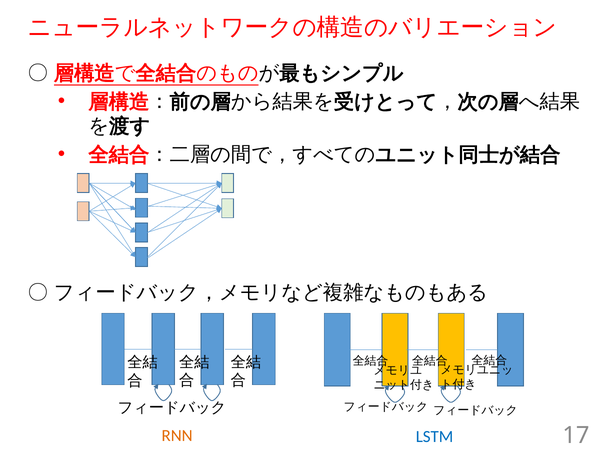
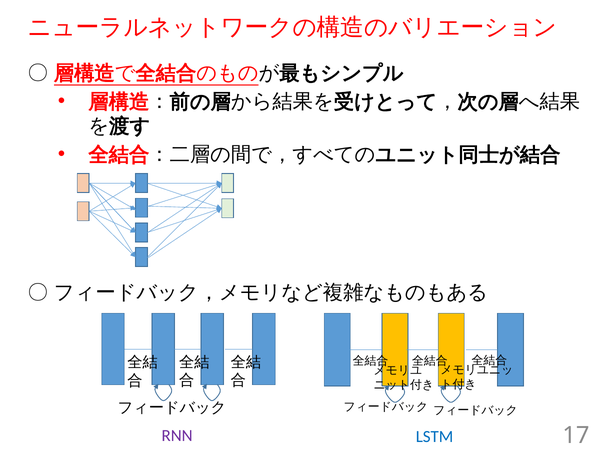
RNN colour: orange -> purple (177, 435)
